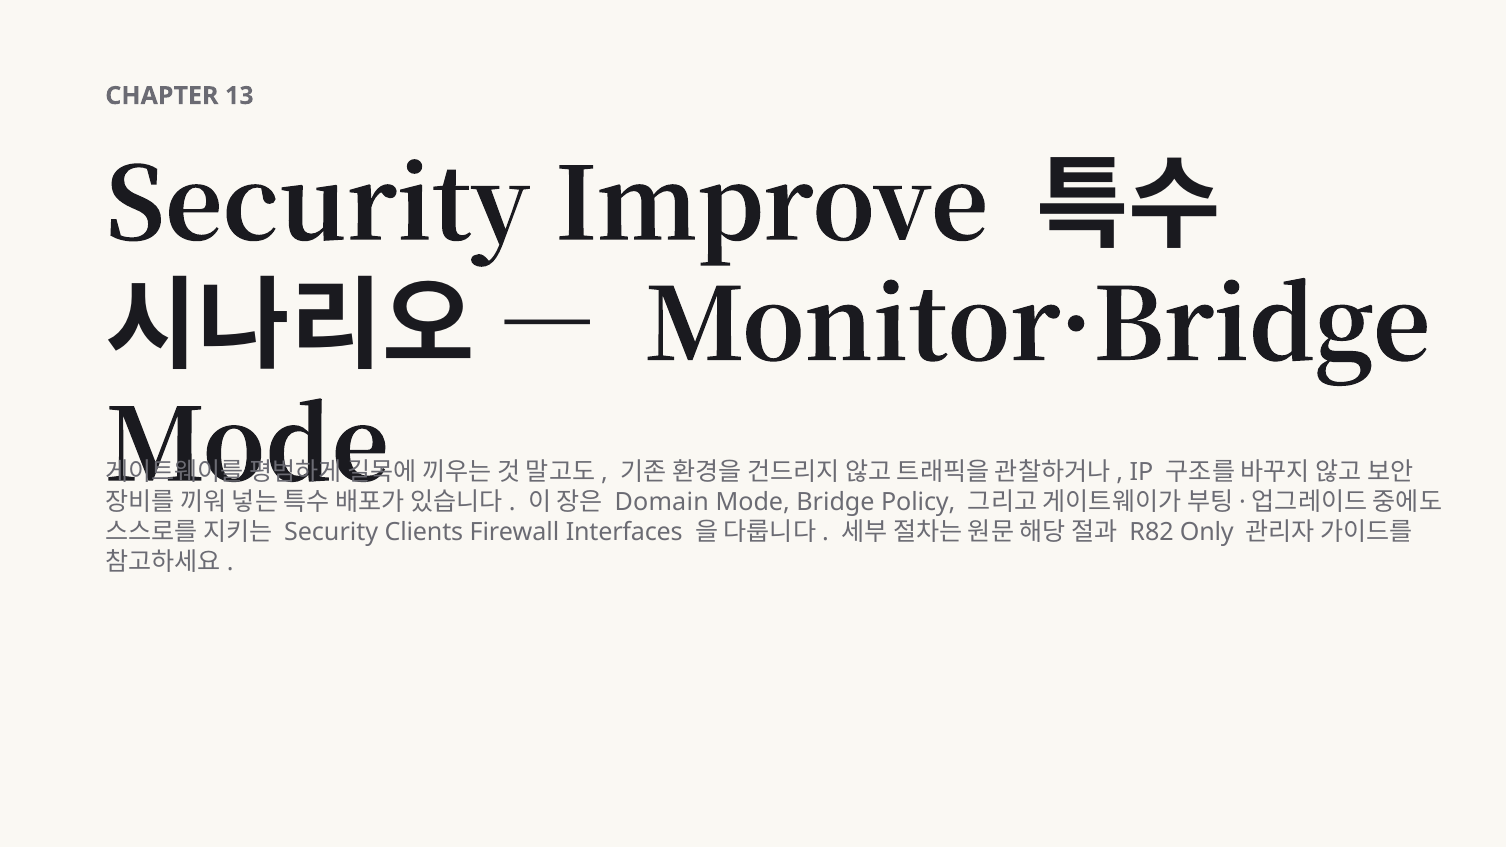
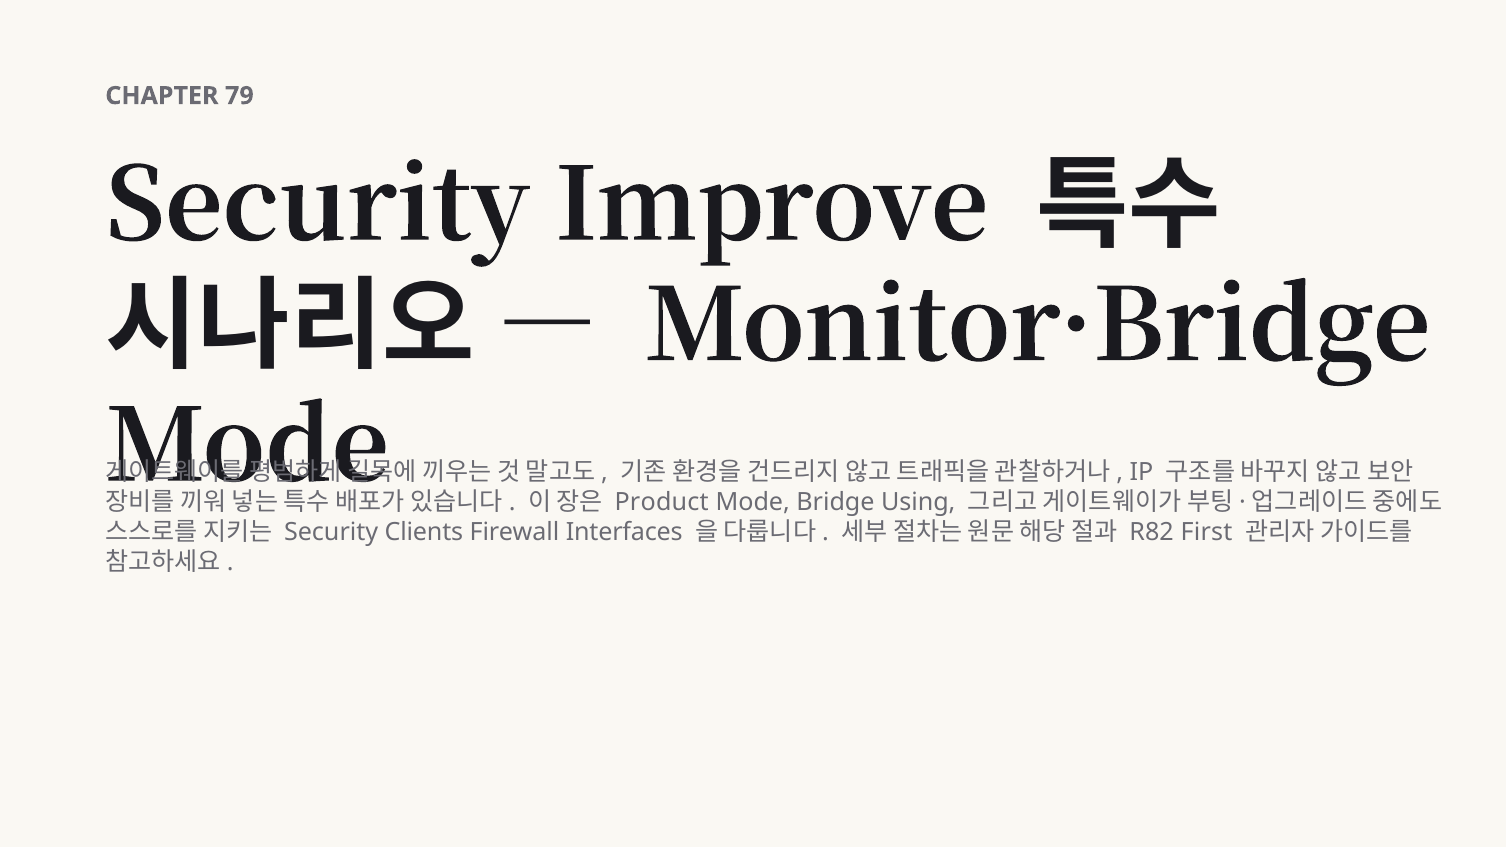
13: 13 -> 79 (239, 96)
Domain: Domain -> Product (662, 502)
Policy: Policy -> Using (918, 502)
Only: Only -> First (1207, 533)
